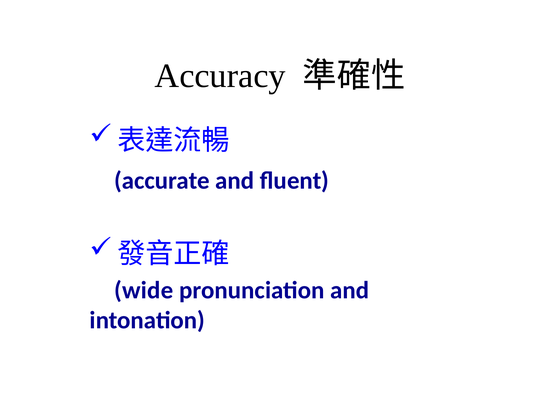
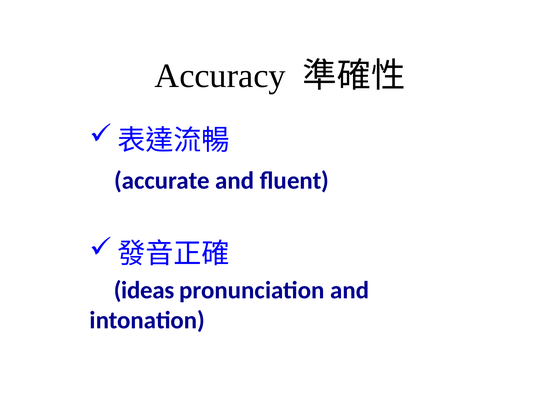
wide: wide -> ideas (144, 290)
